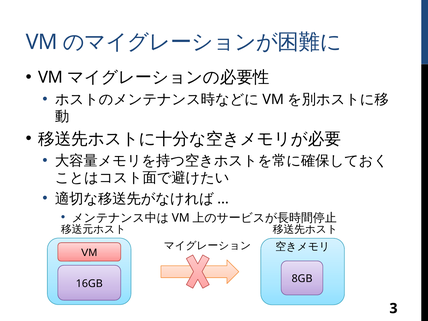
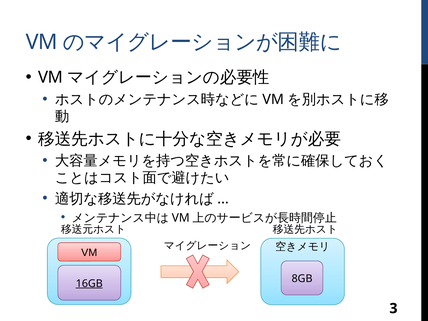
16GB underline: none -> present (89, 283)
